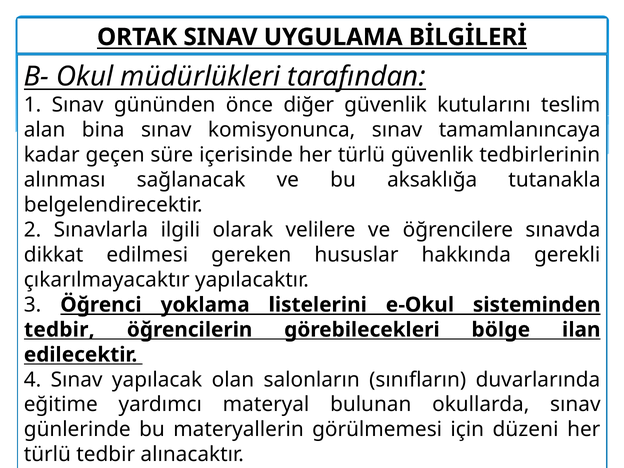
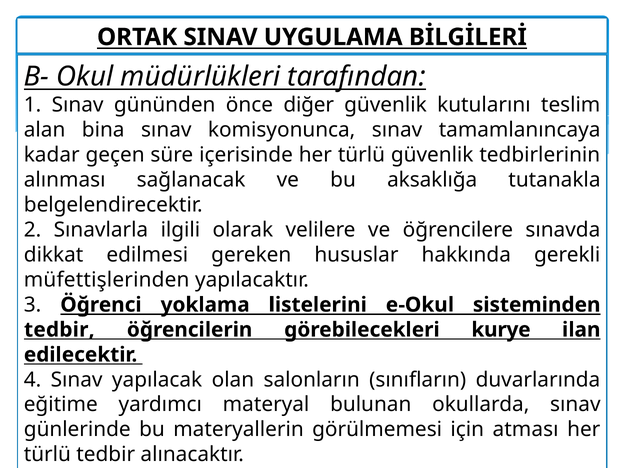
çıkarılmayacaktır: çıkarılmayacaktır -> müfettişlerinden (107, 280)
bölge: bölge -> kurye (501, 330)
düzeni: düzeni -> atması (526, 430)
